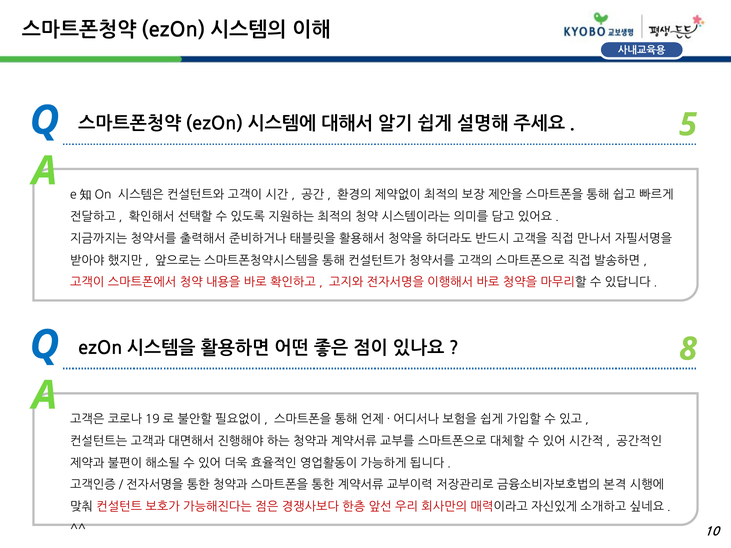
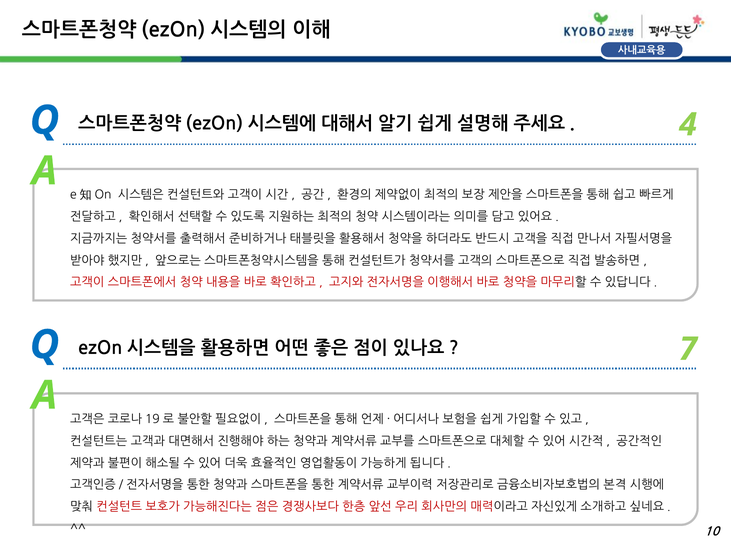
5: 5 -> 4 (688, 125)
8: 8 -> 7 (688, 349)
